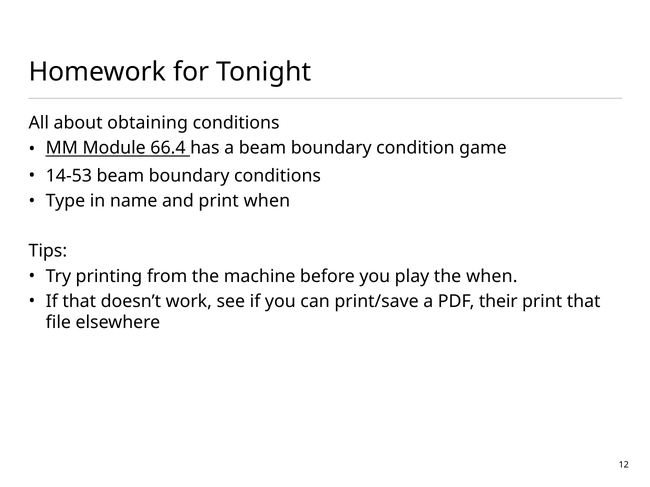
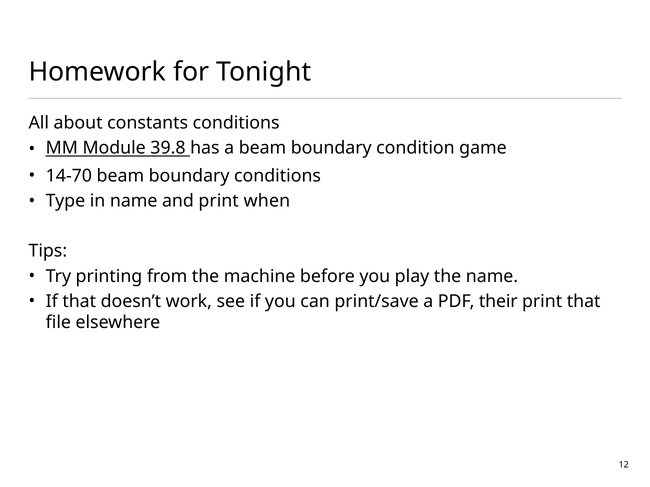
obtaining: obtaining -> constants (148, 123)
66.4: 66.4 -> 39.8 (168, 148)
14-53: 14-53 -> 14-70 (69, 176)
the when: when -> name (492, 276)
